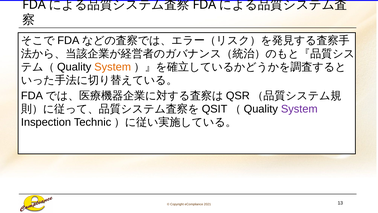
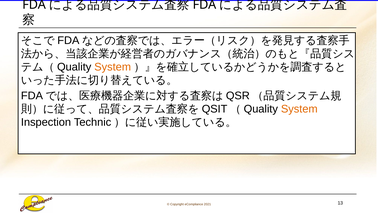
System colour: purple -> orange (299, 109)
